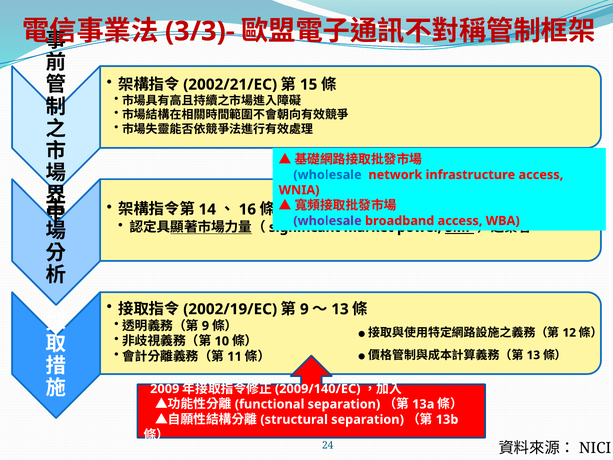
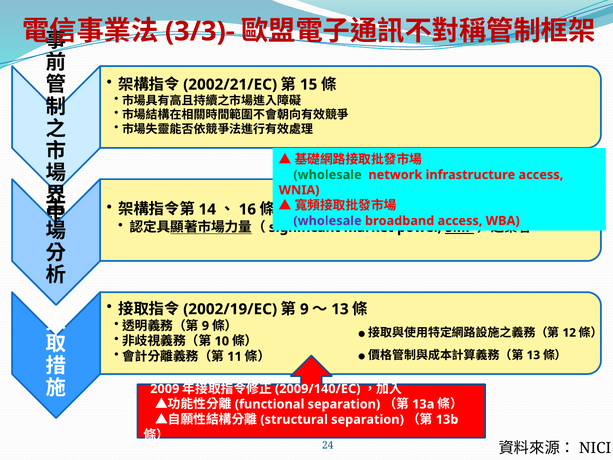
wholesale colour: blue -> green (328, 175)
